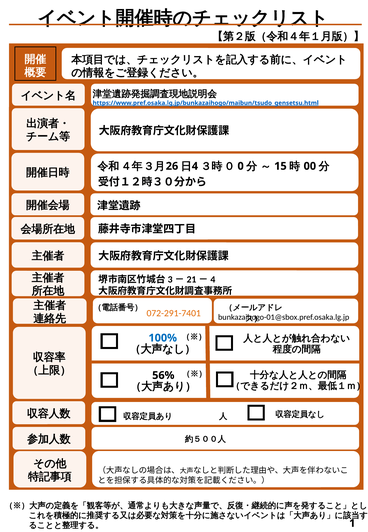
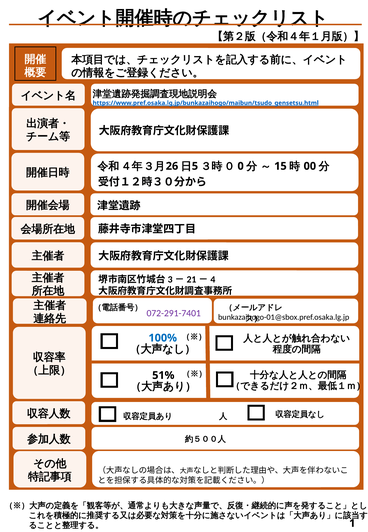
4: 4 -> 5 (195, 166)
072-291-7401 colour: orange -> purple (174, 313)
56%: 56% -> 51% (163, 375)
